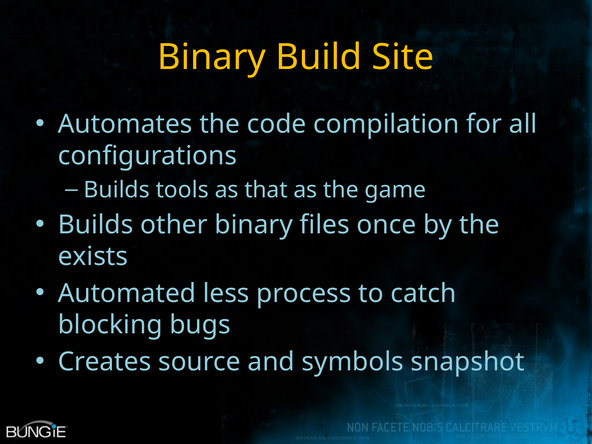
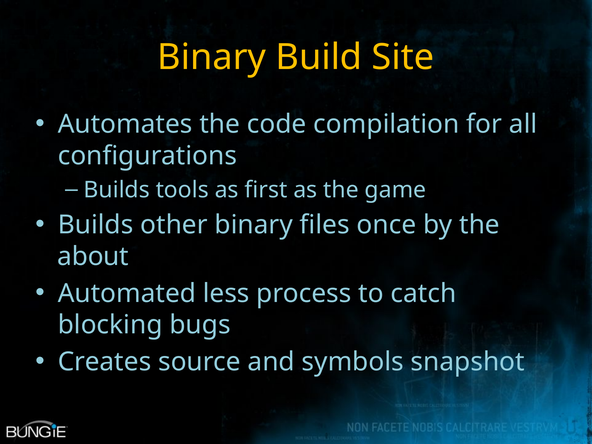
that: that -> first (266, 190)
exists: exists -> about (93, 256)
